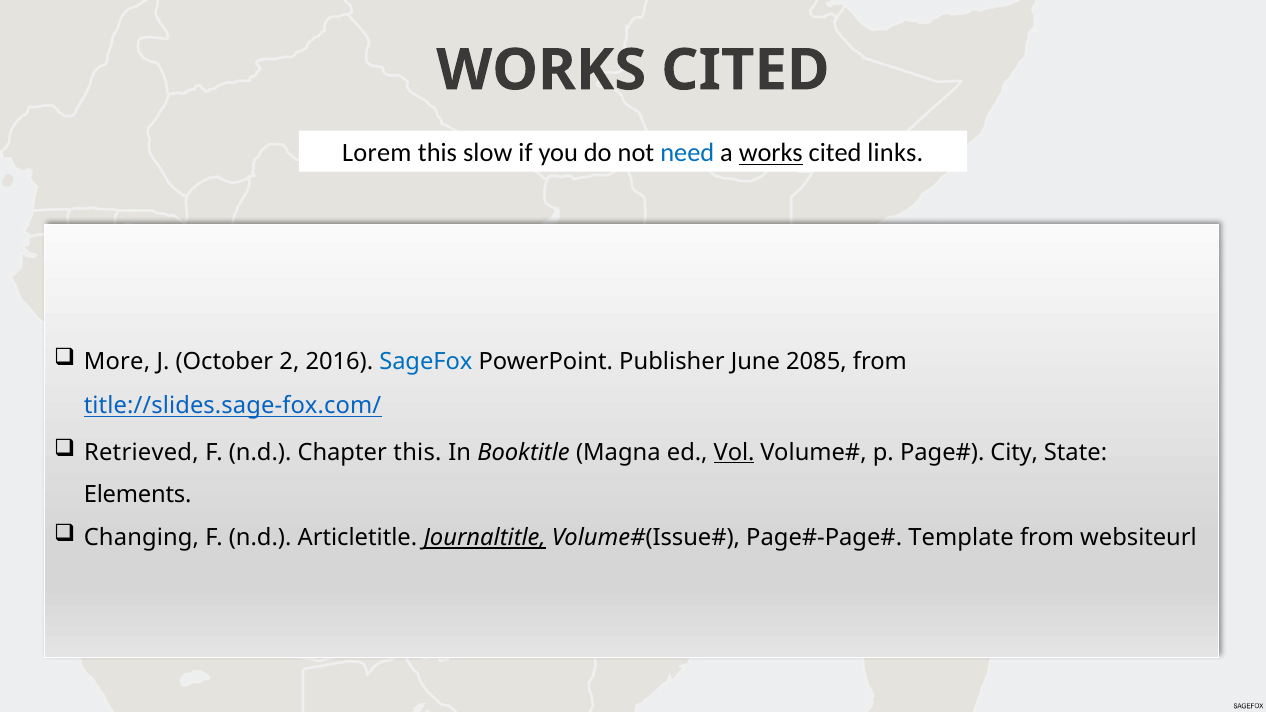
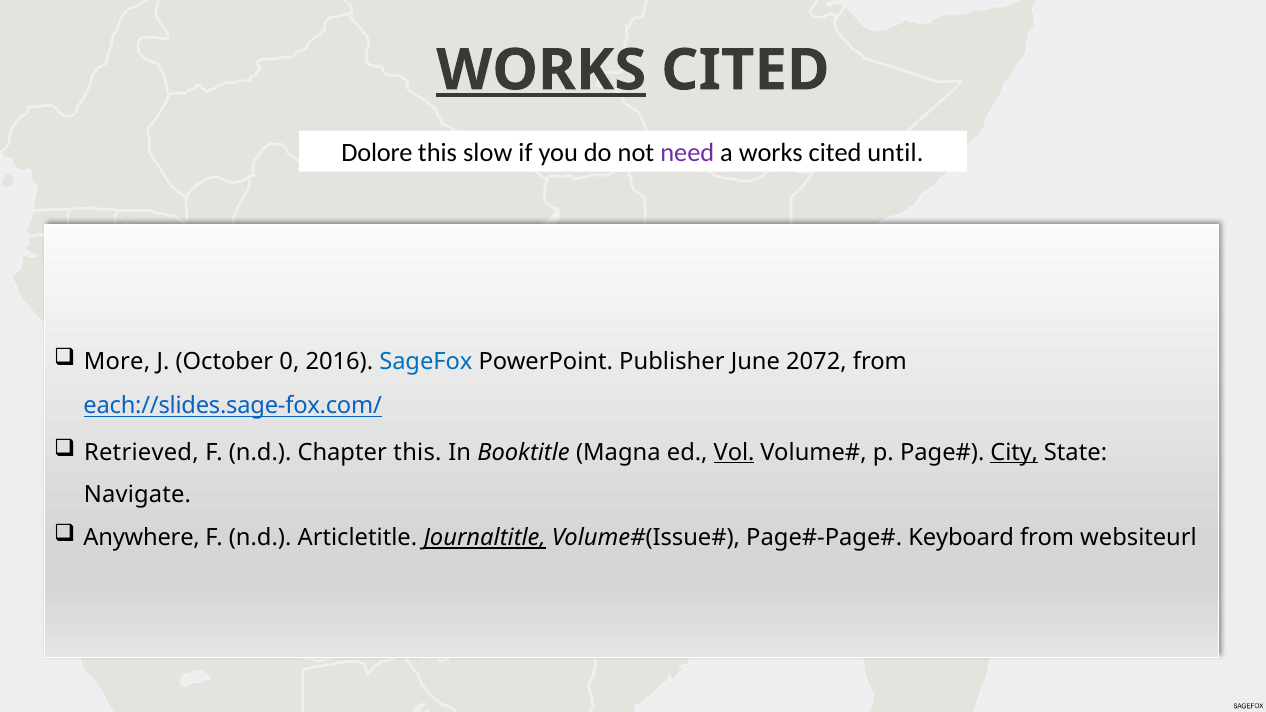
WORKS underline: none -> present (541, 70)
Lorem: Lorem -> Dolore (377, 153)
need colour: blue -> purple (687, 153)
works underline: present -> none (771, 153)
links: links -> until (895, 153)
2: 2 -> 0 (289, 361)
2085: 2085 -> 2072 (816, 361)
title://slides.sage-fox.com/: title://slides.sage-fox.com/ -> each://slides.sage-fox.com/ (233, 406)
City underline: none -> present (1014, 452)
Elements: Elements -> Navigate (137, 495)
Changing: Changing -> Anywhere (142, 538)
Template: Template -> Keyboard (961, 538)
